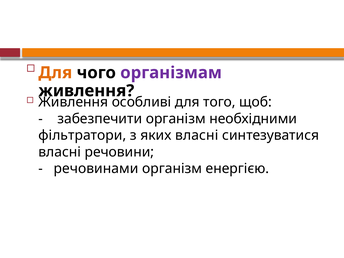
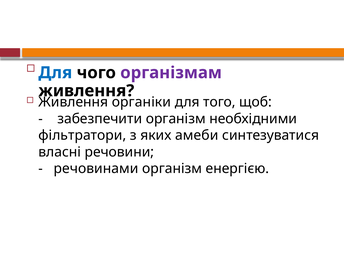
Для colour: orange -> blue (55, 73)
особливі: особливі -> органіки (141, 102)
яких власні: власні -> амеби (197, 135)
